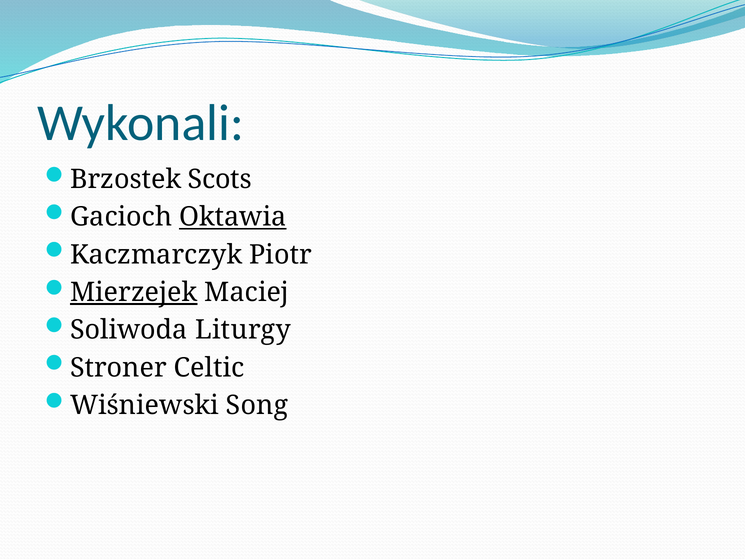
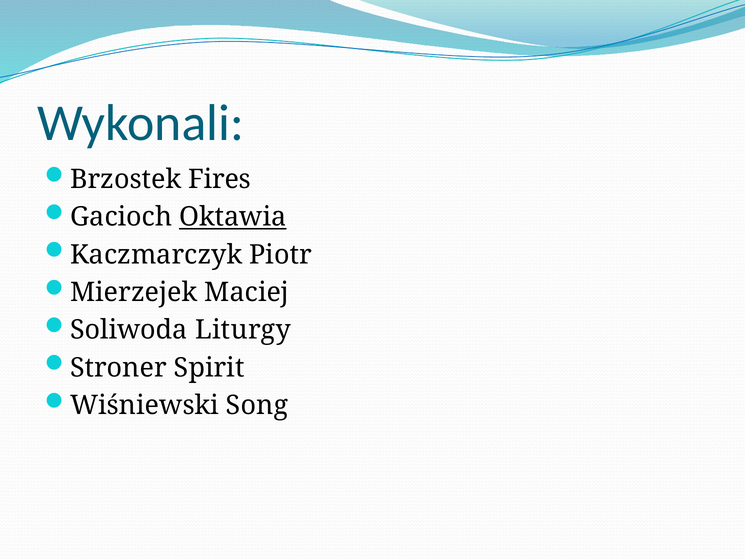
Scots: Scots -> Fires (220, 179)
Mierzejek underline: present -> none (134, 292)
Celtic: Celtic -> Spirit (209, 368)
